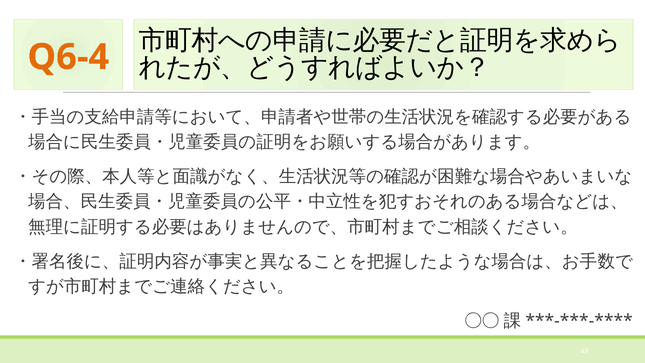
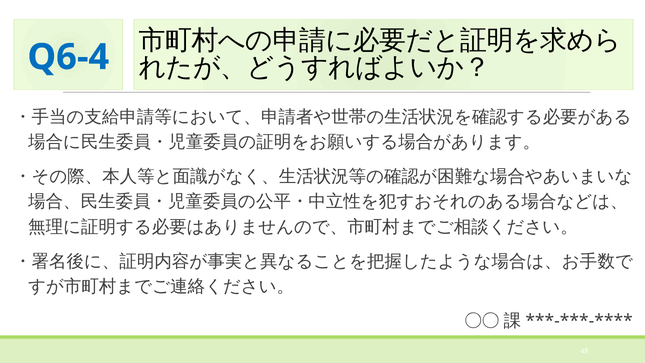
Q6-4 colour: orange -> blue (68, 57)
